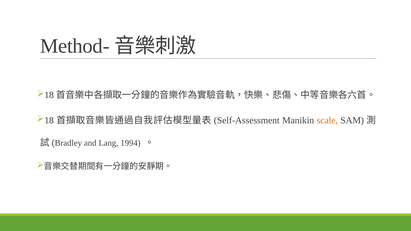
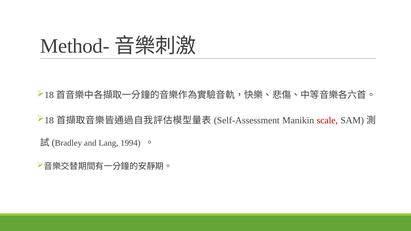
scale colour: orange -> red (327, 120)
